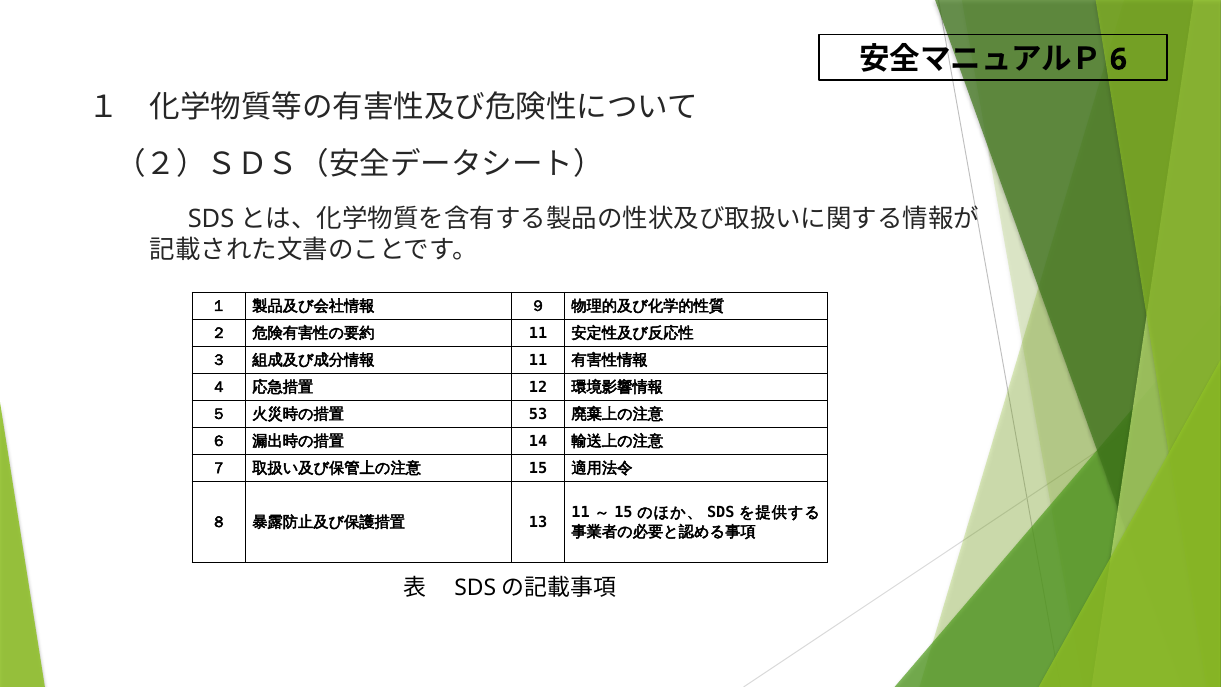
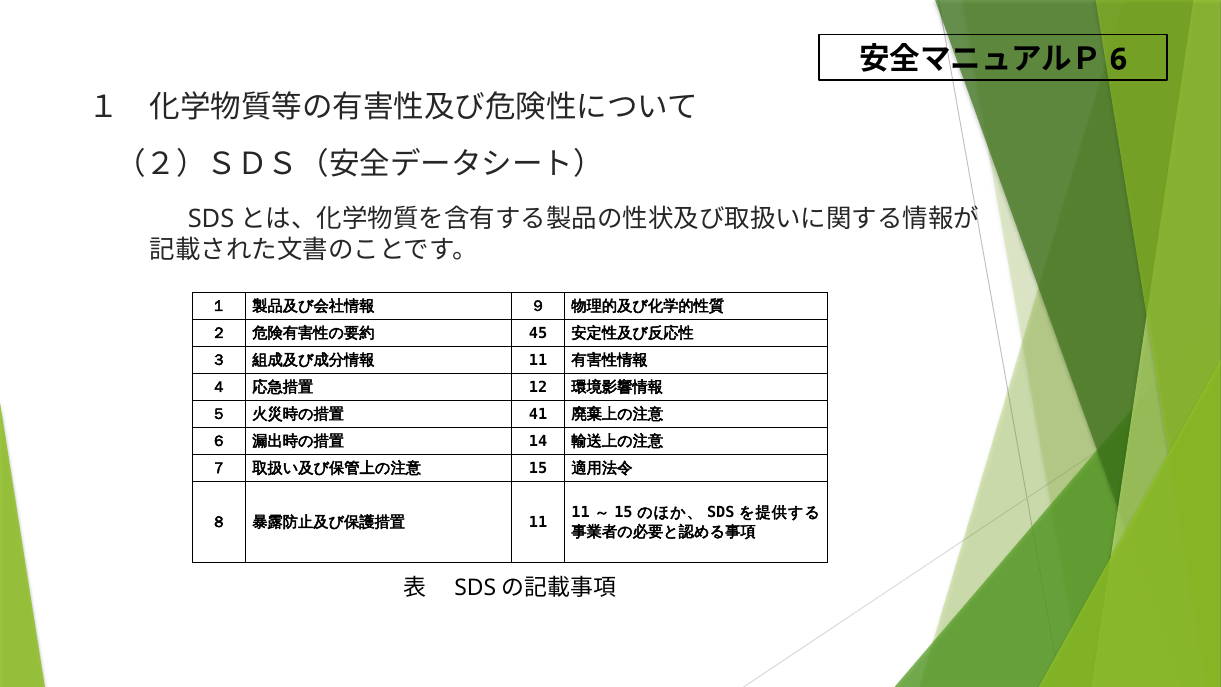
11: 11 -> 45 (538, 333)
53: 53 -> 41 (538, 414)
13: 13 -> 11 (538, 522)
